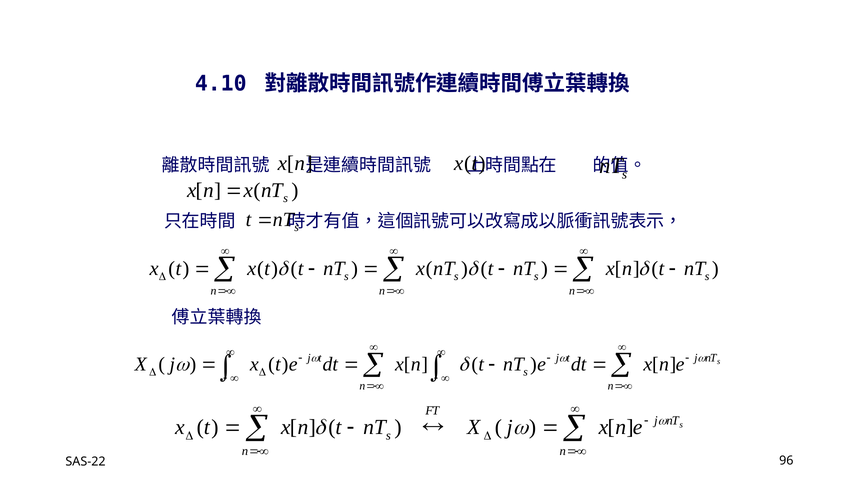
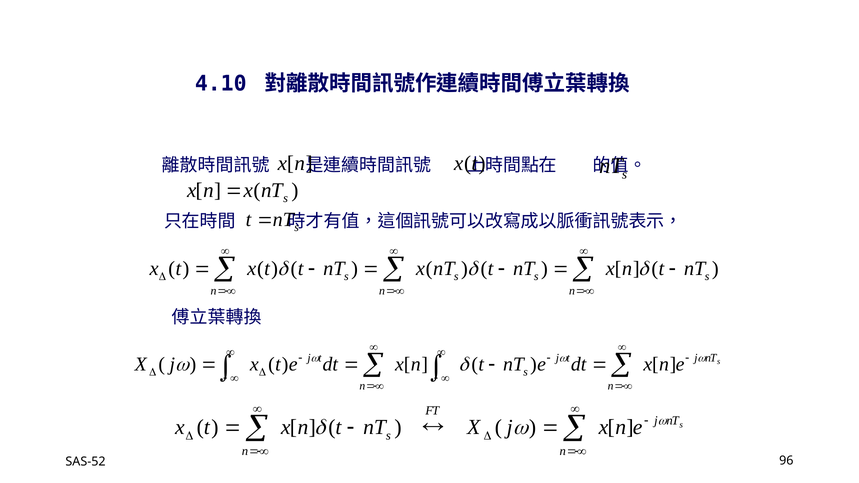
SAS-22: SAS-22 -> SAS-52 (86, 462)
